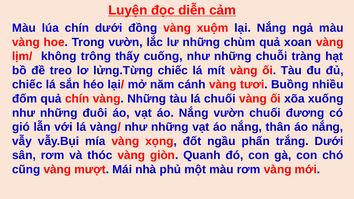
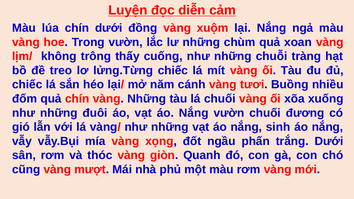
thân: thân -> sinh (278, 127)
